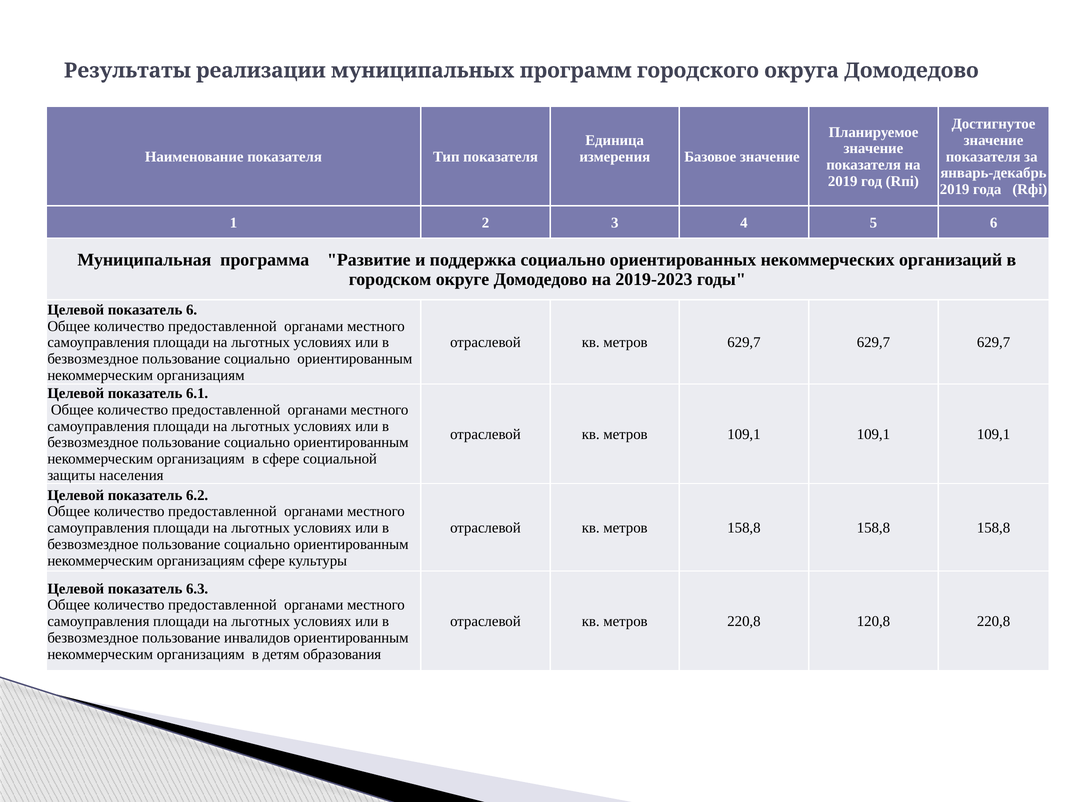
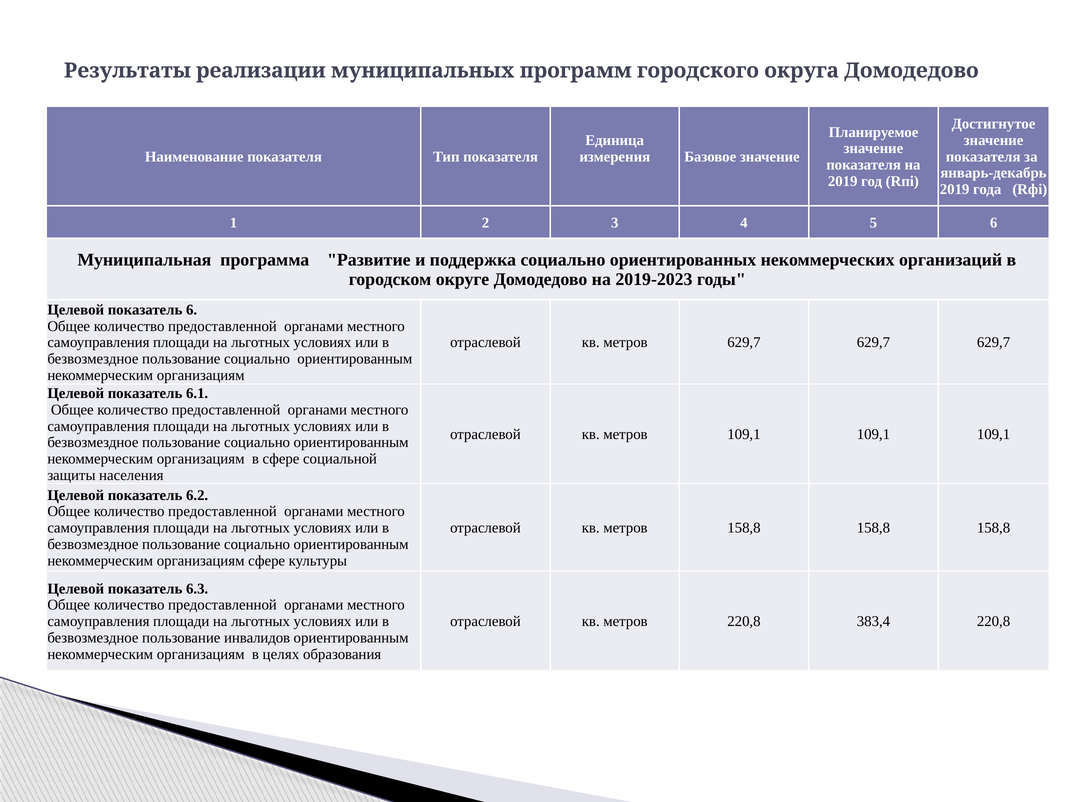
120,8: 120,8 -> 383,4 (874, 622)
детям: детям -> целях (281, 655)
